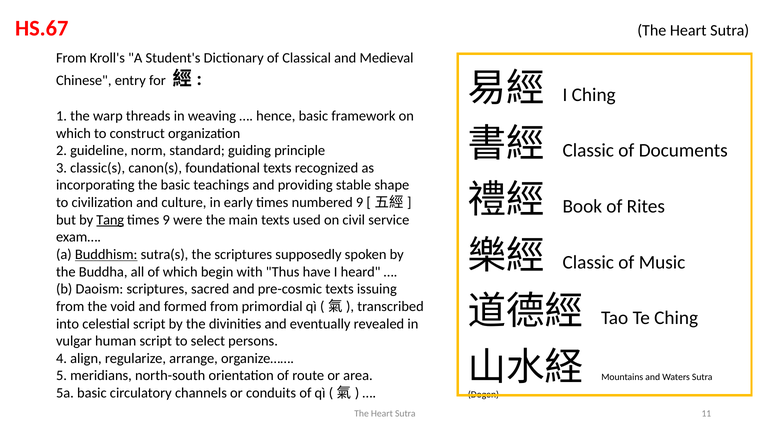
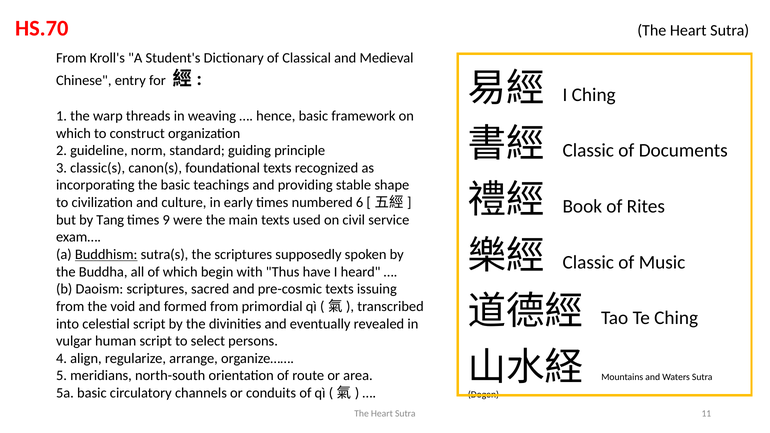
HS.67: HS.67 -> HS.70 (42, 28)
numbered 9: 9 -> 6 (360, 203)
Tang underline: present -> none (110, 220)
